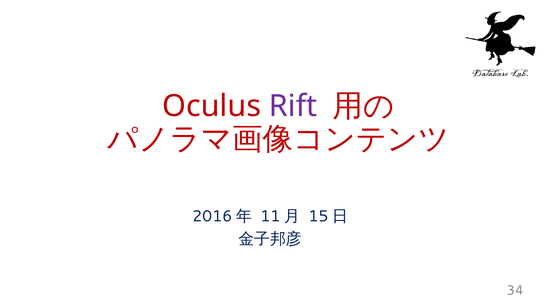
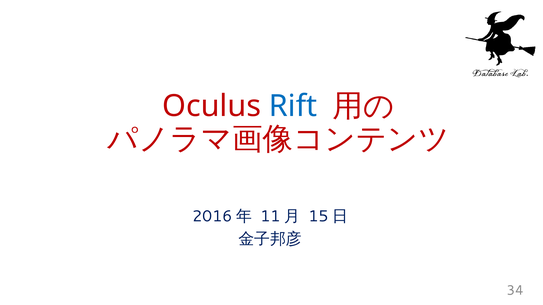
Rift colour: purple -> blue (293, 106)
